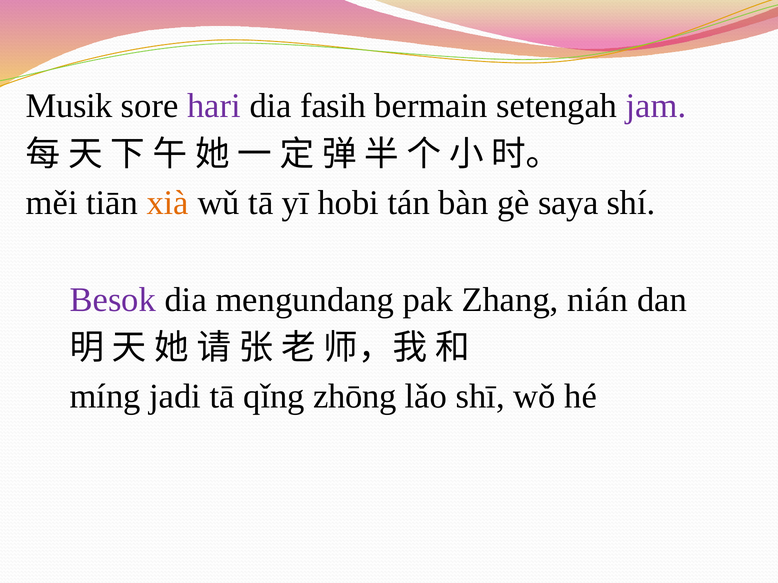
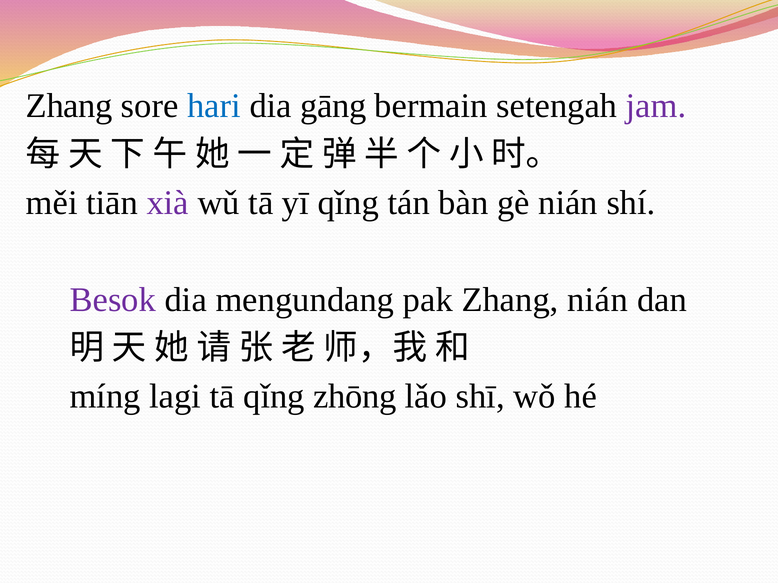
Musik: Musik -> Zhang (69, 106)
hari colour: purple -> blue (214, 106)
fasih: fasih -> gāng (333, 106)
xià colour: orange -> purple (168, 203)
yī hobi: hobi -> qǐng (348, 203)
gè saya: saya -> nián (568, 203)
jadi: jadi -> lagi (175, 397)
